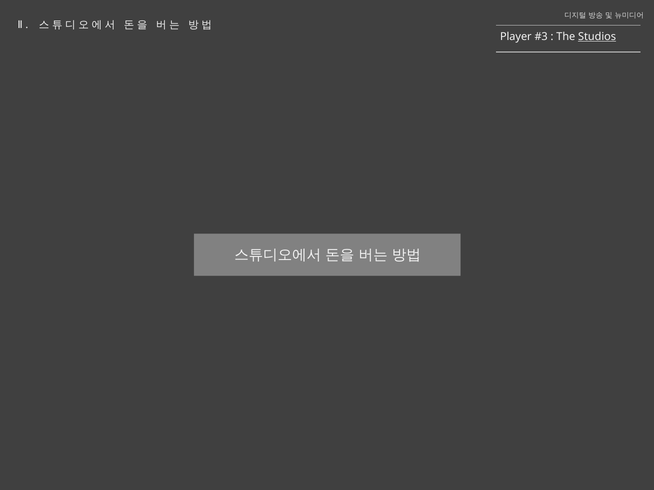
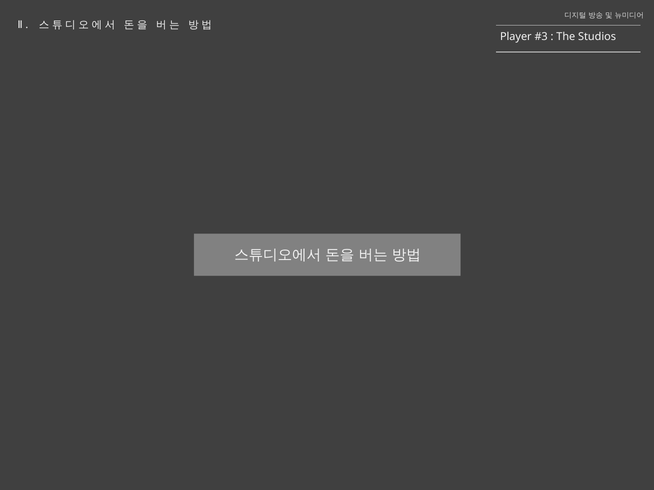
Studios underline: present -> none (597, 37)
